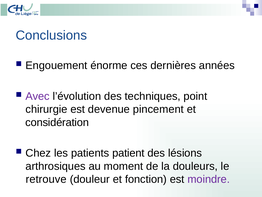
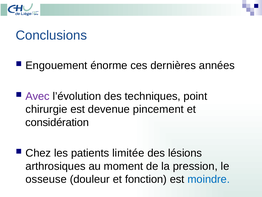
patient: patient -> limitée (128, 153)
douleurs: douleurs -> pression (195, 166)
retrouve: retrouve -> osseuse (46, 179)
moindre colour: purple -> blue (209, 179)
